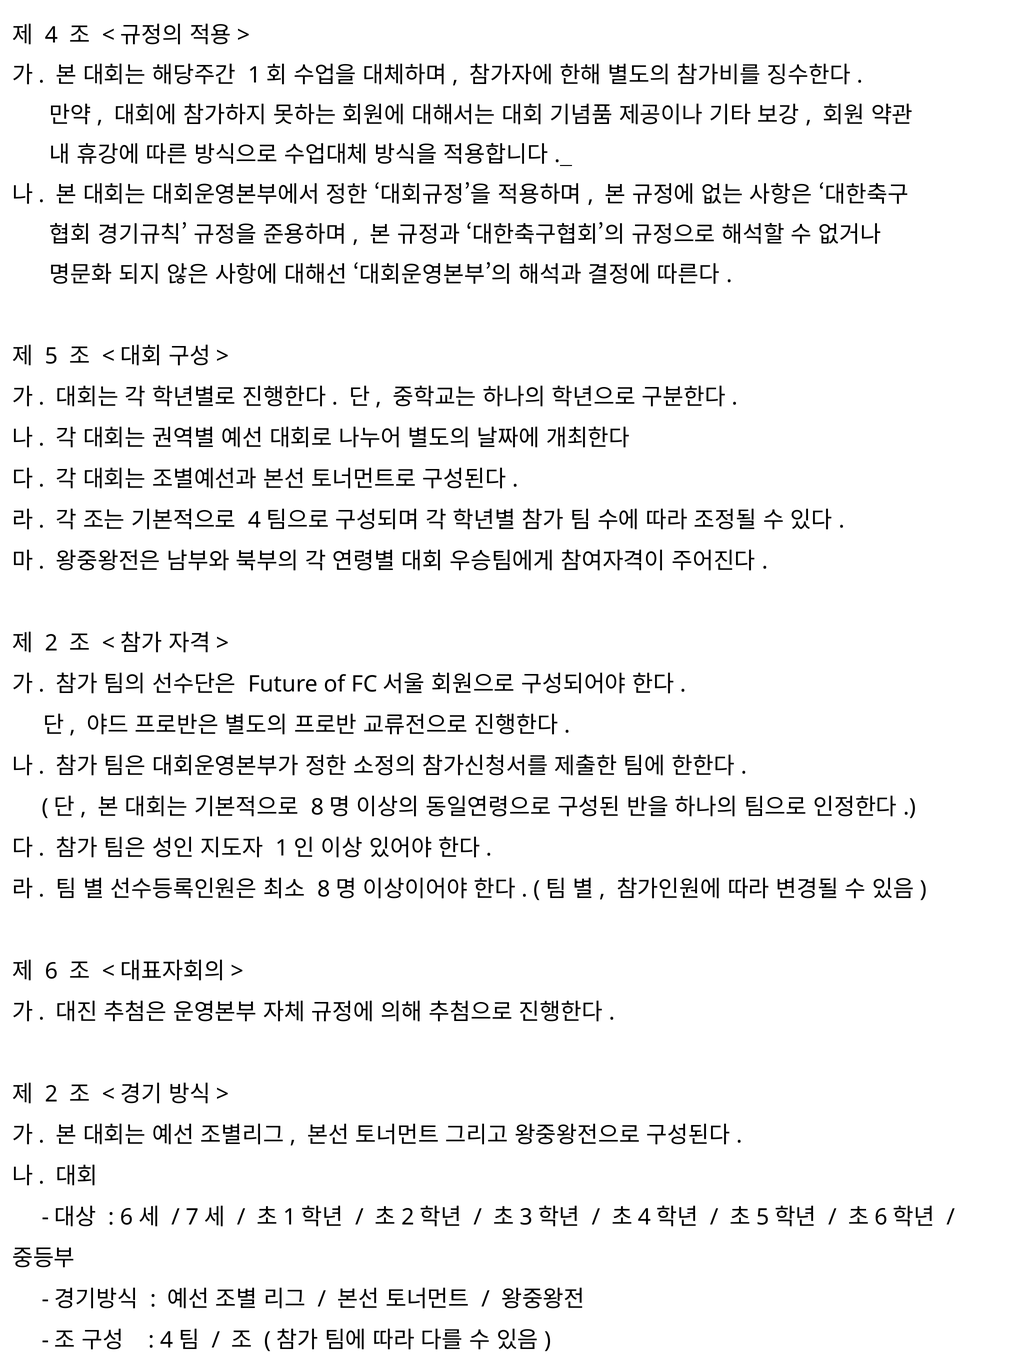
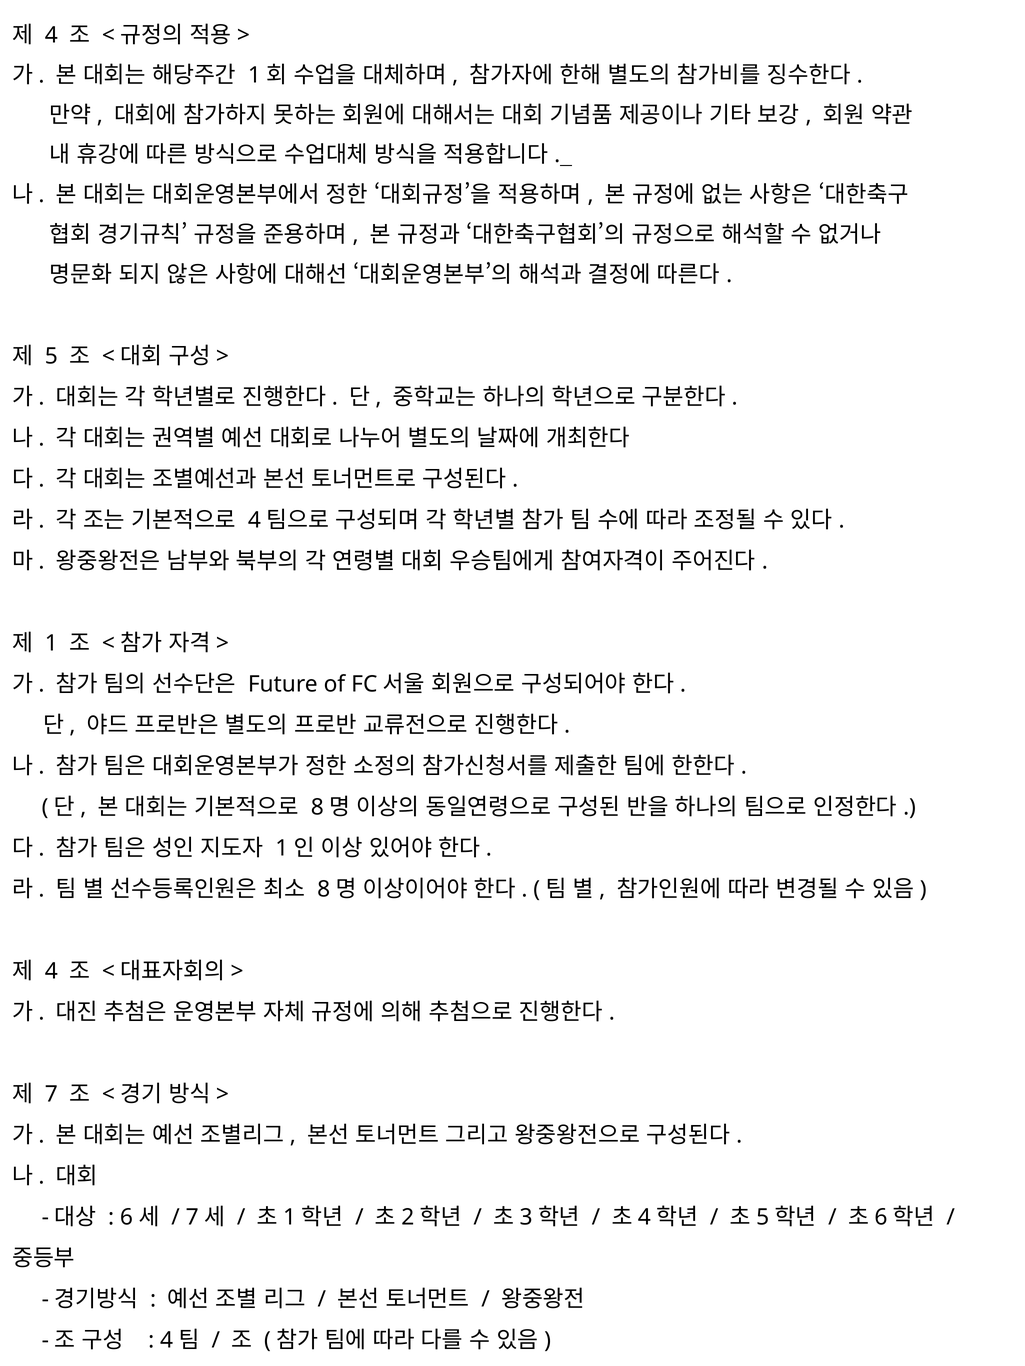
2: 2 -> 1 (51, 644)
6: 6 -> 4 (51, 972)
2: 2 -> 7 (51, 1095)
